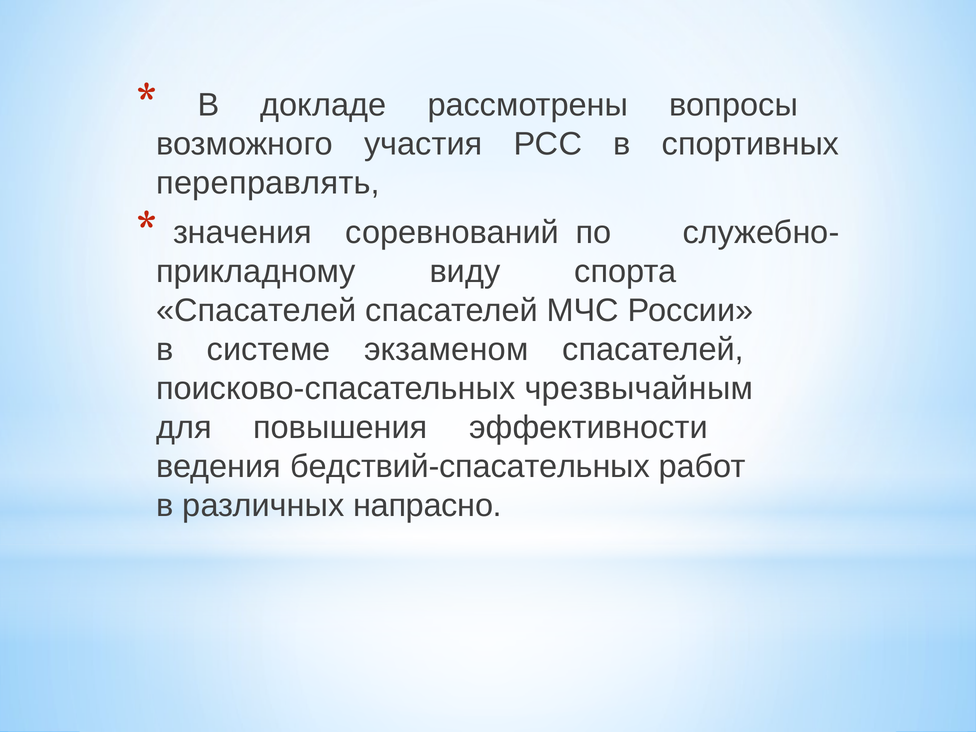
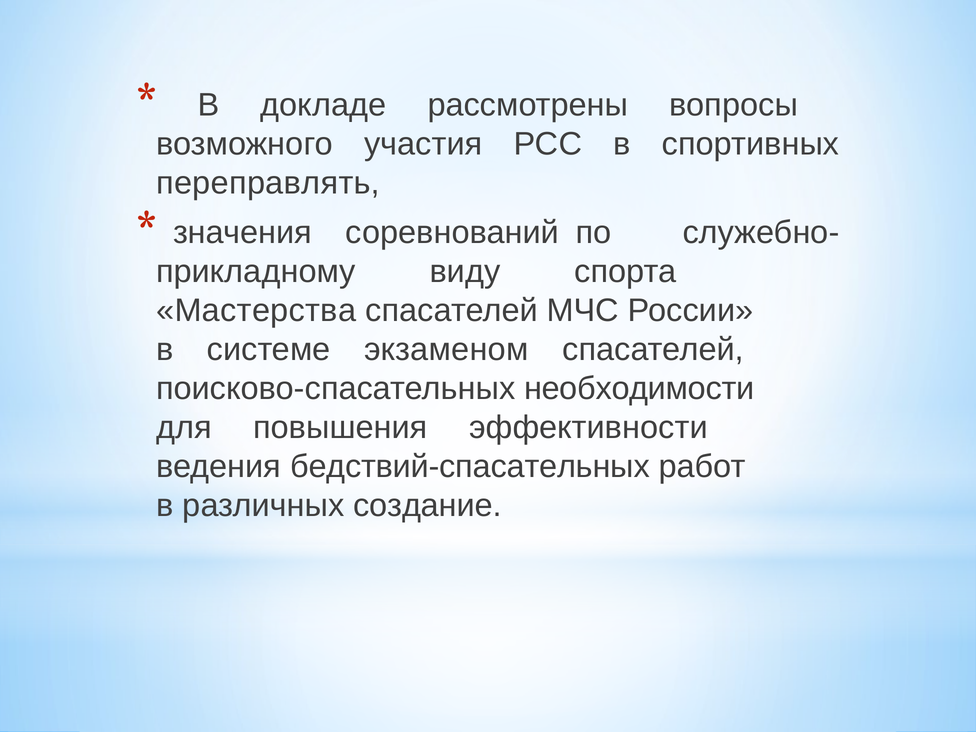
Спасателей: Спасателей -> Мастерства (256, 311)
чрезвычайным: чрезвычайным -> необходимости (639, 389)
напрасно: напрасно -> создание (427, 506)
